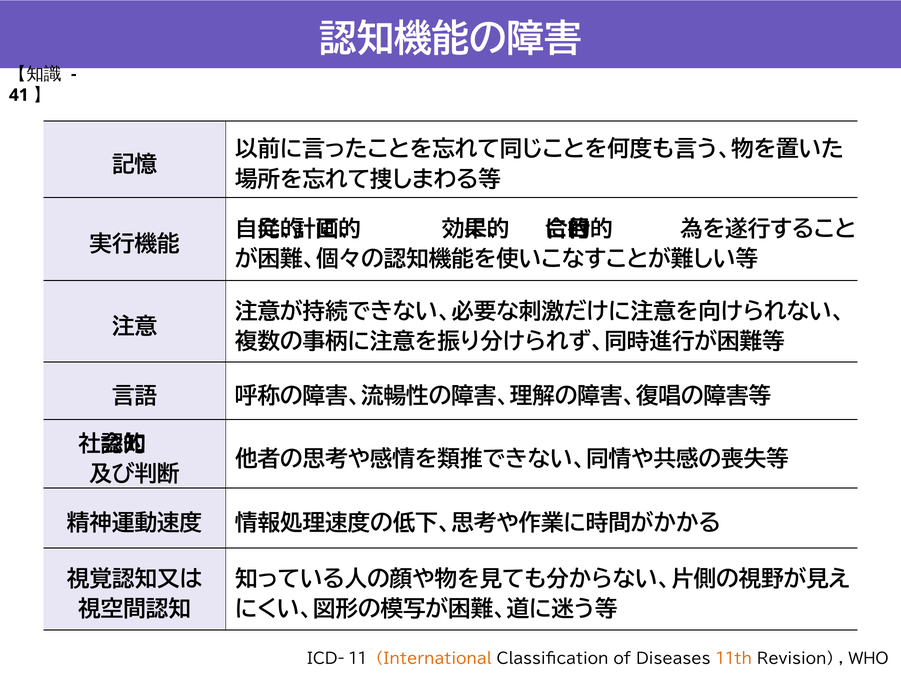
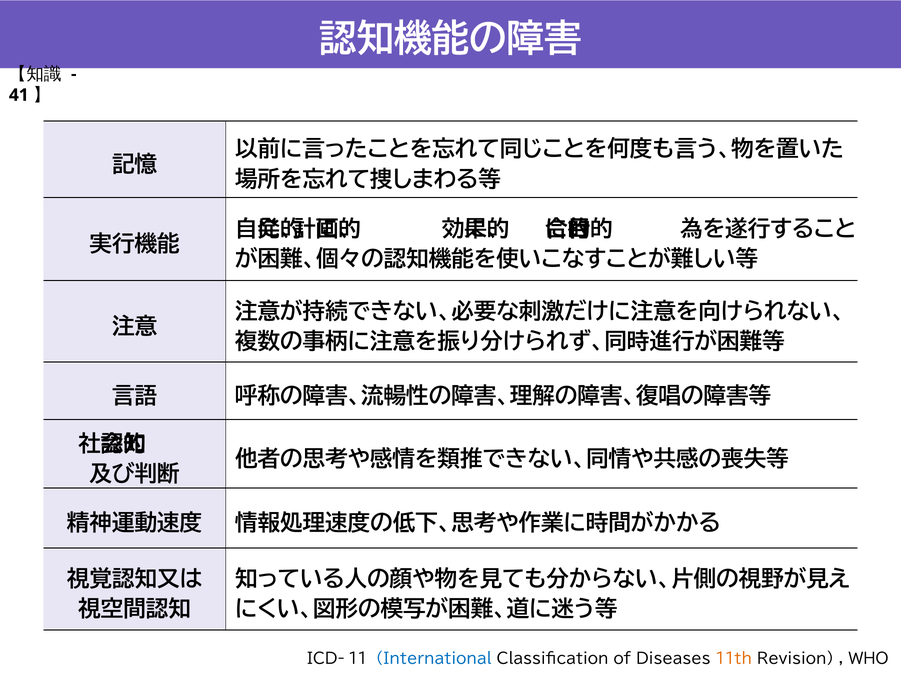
International colour: orange -> blue (434, 658)
